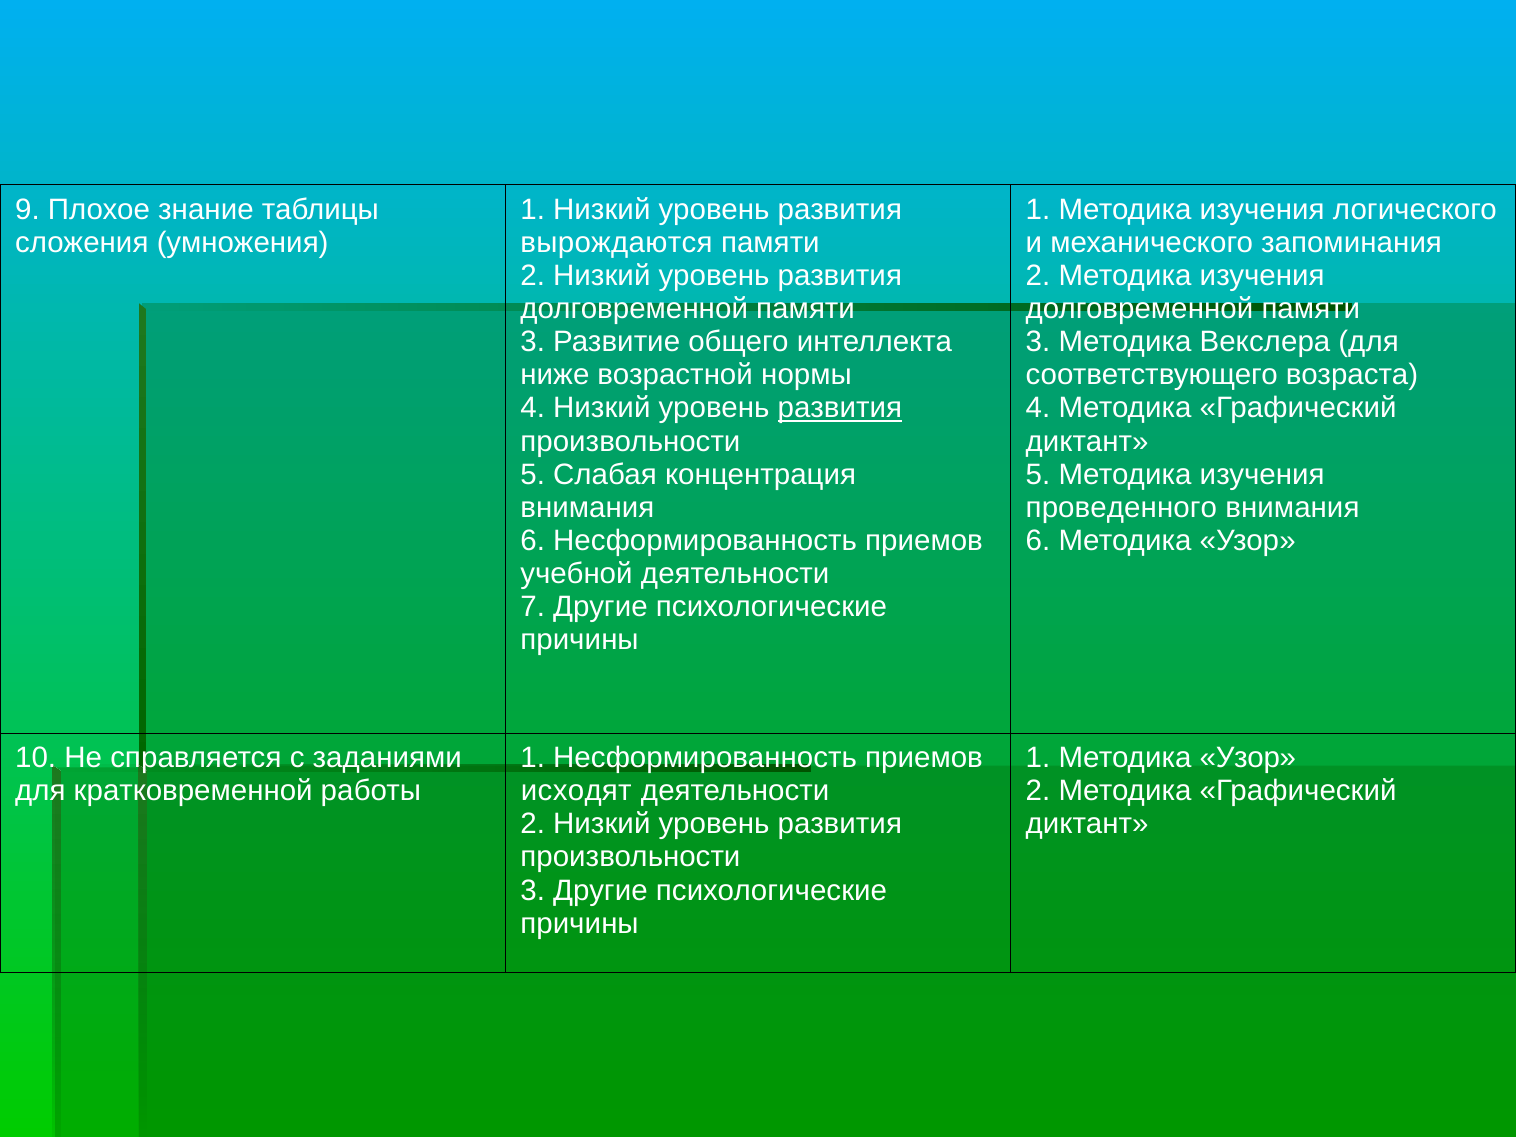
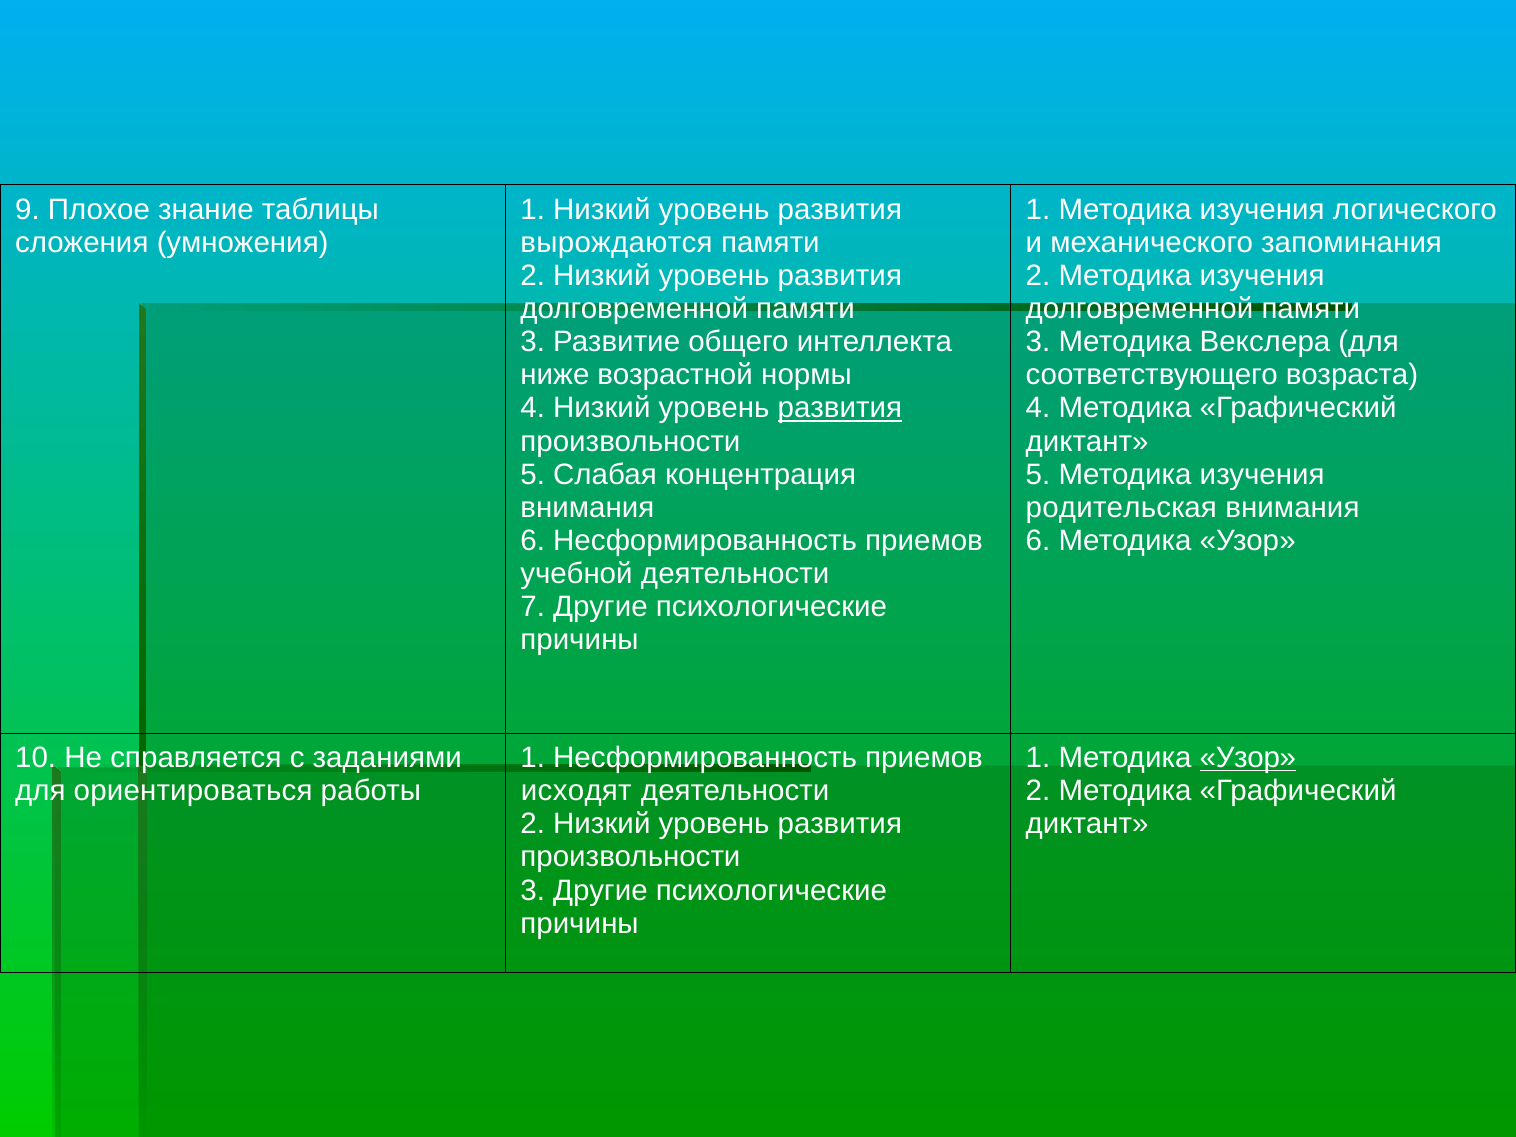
проведенного: проведенного -> родительская (1121, 508)
Узор underline: none -> present (1248, 758)
кратковременной: кратковременной -> ориентироваться (193, 791)
